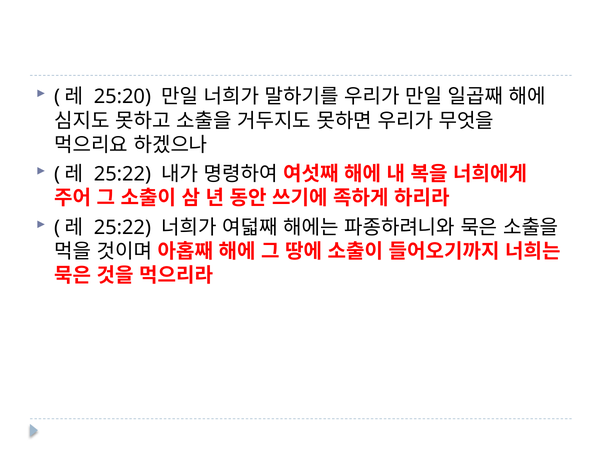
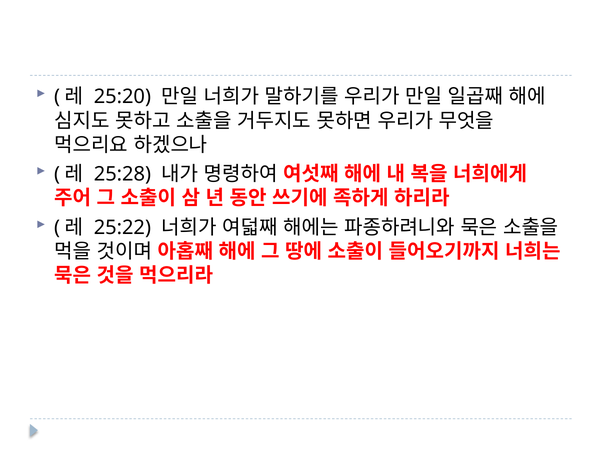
25:22: 25:22 -> 25:28 (122, 174)
